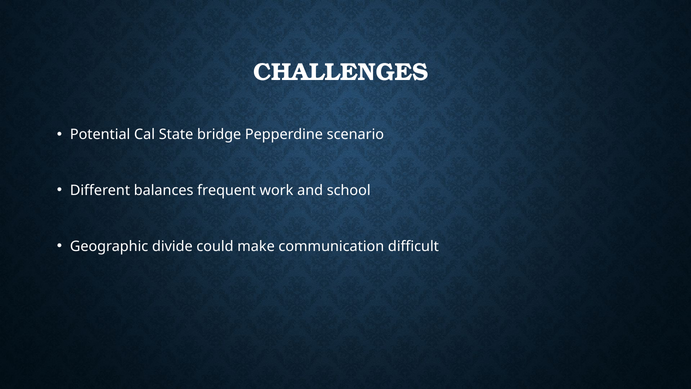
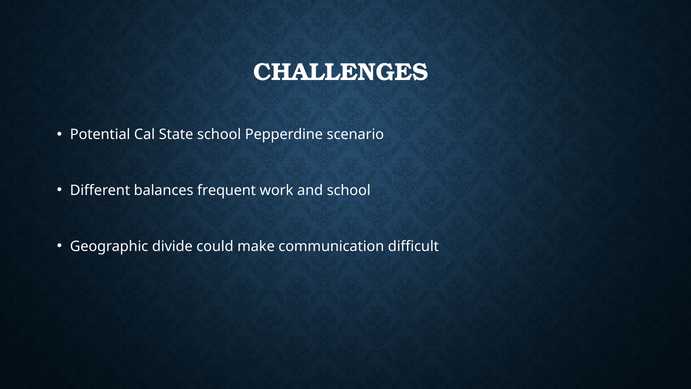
State bridge: bridge -> school (219, 134)
